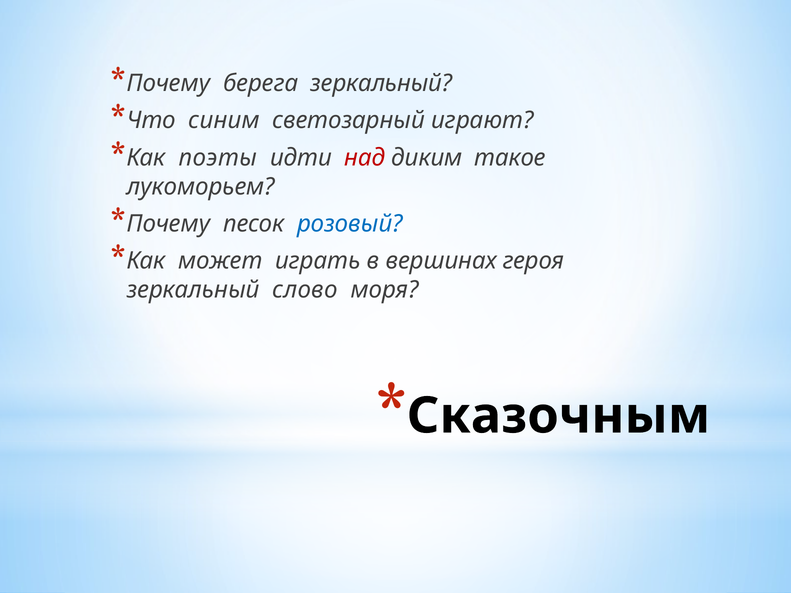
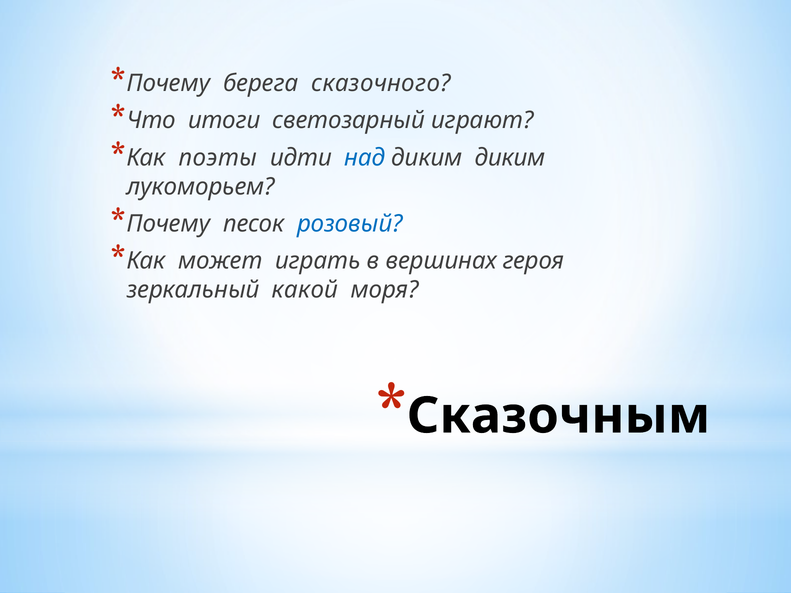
берега зеркальный: зеркальный -> сказочного (381, 83)
синим: синим -> итоги (224, 121)
над colour: red -> blue (365, 158)
диким такое: такое -> диким (510, 158)
слово: слово -> какой (305, 290)
